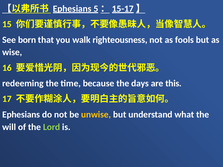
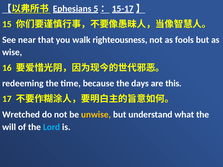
born: born -> near (27, 40)
Ephesians: Ephesians -> Wretched (21, 115)
Lord colour: light green -> light blue (52, 127)
